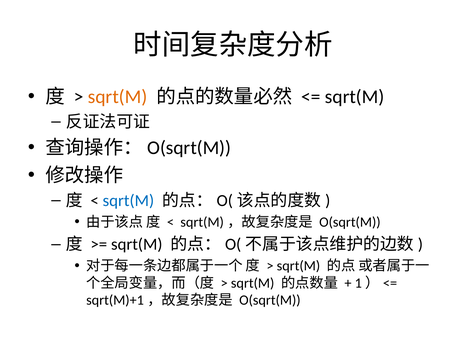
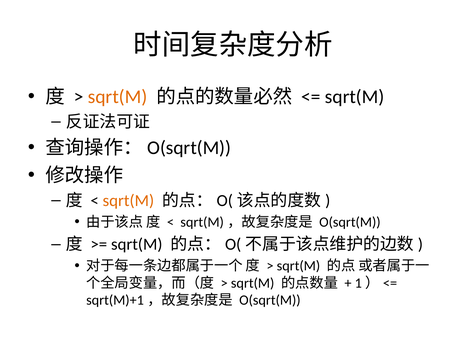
sqrt(M colour: blue -> orange (128, 201)
